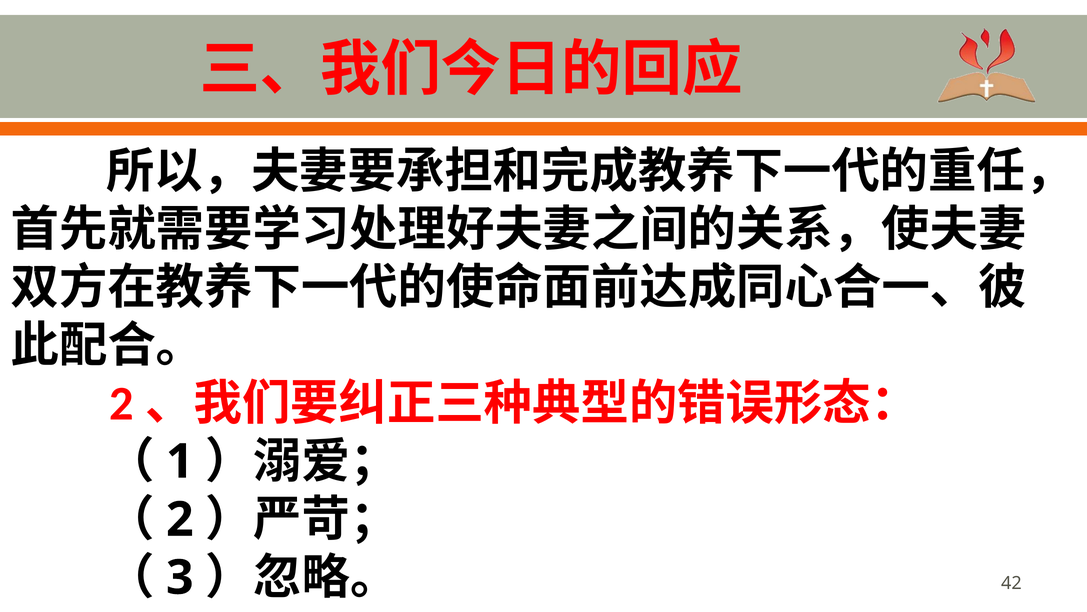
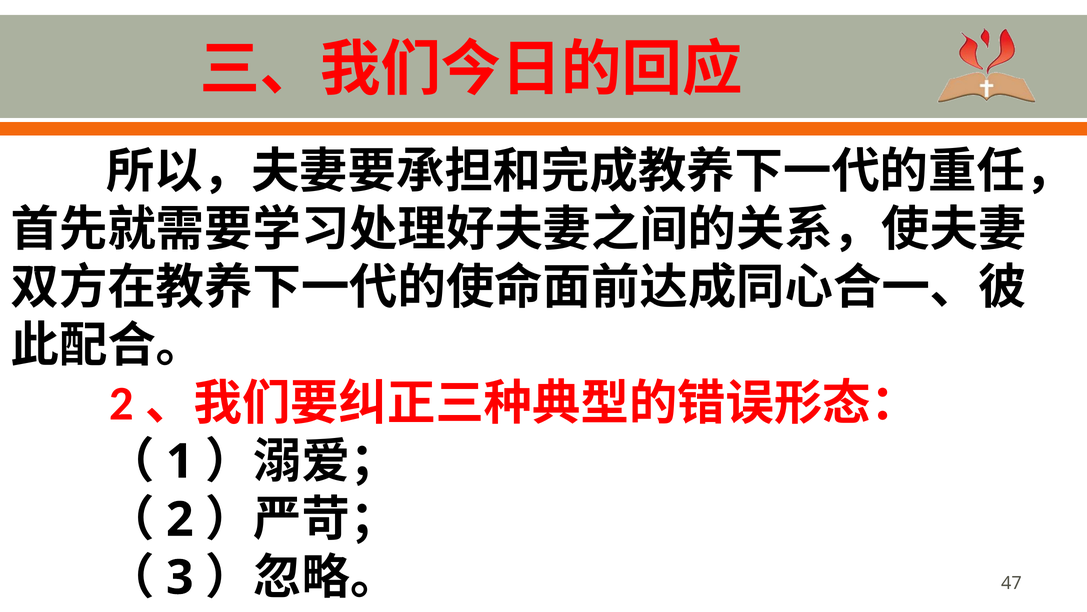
42: 42 -> 47 (1011, 583)
